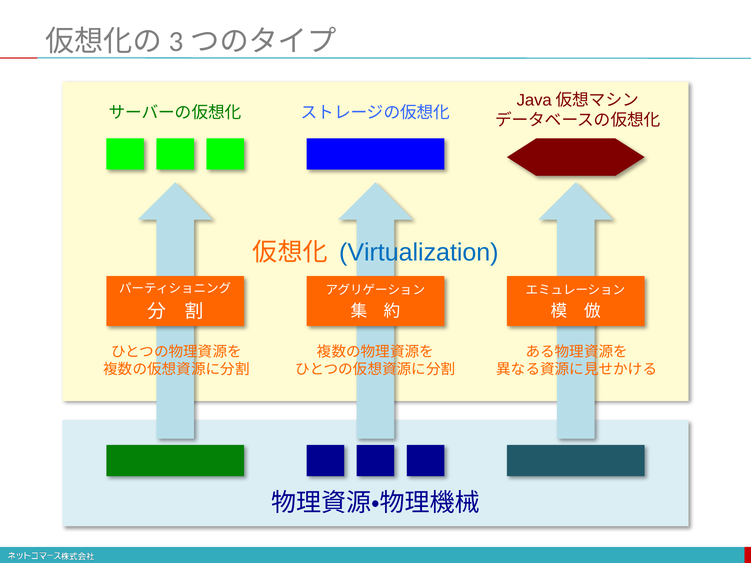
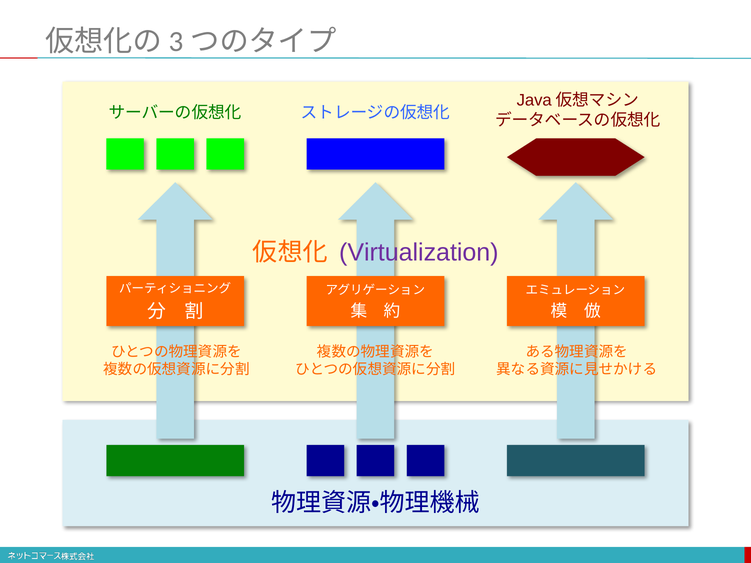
Virtualization colour: blue -> purple (419, 253)
